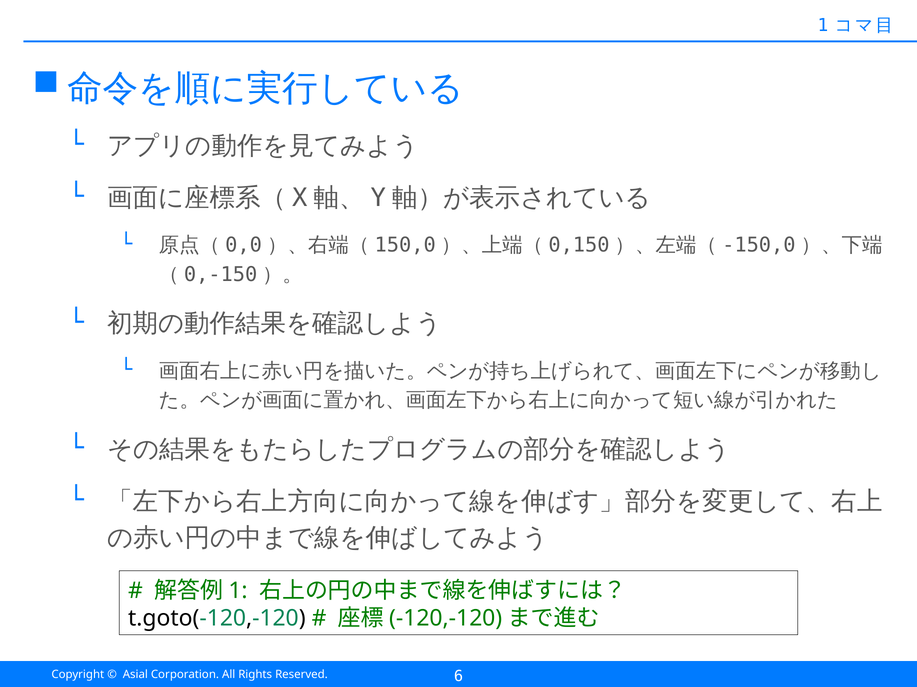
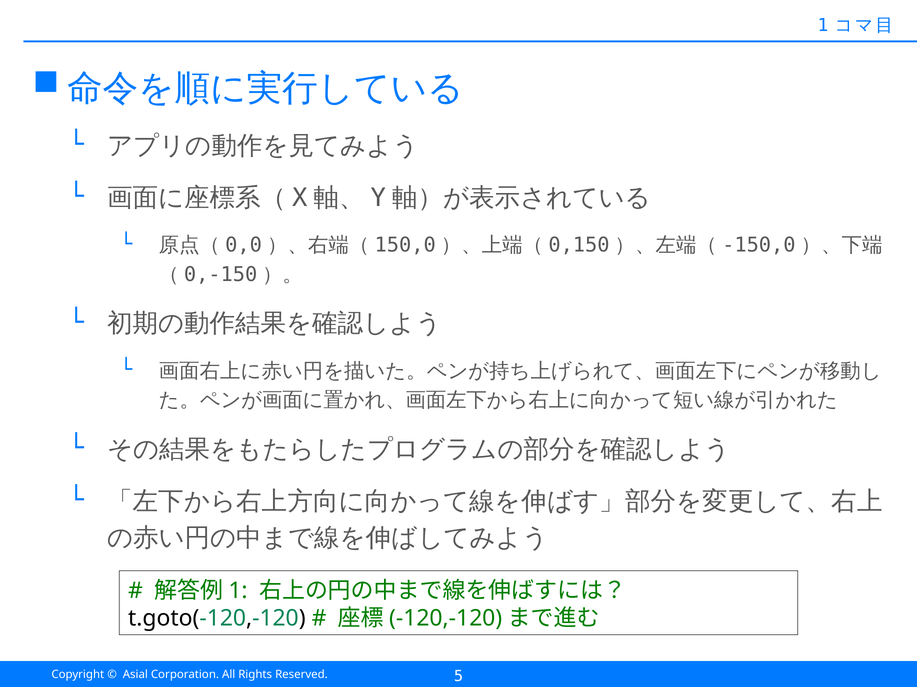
6: 6 -> 5 (459, 677)
